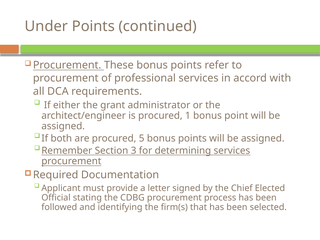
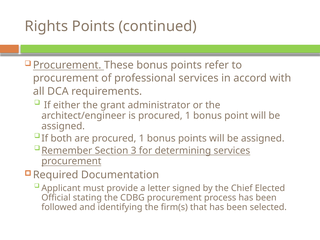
Under: Under -> Rights (46, 26)
are procured 5: 5 -> 1 (142, 138)
